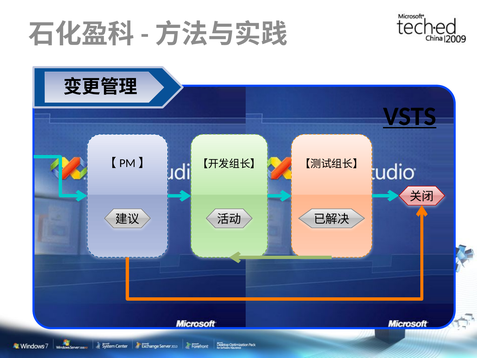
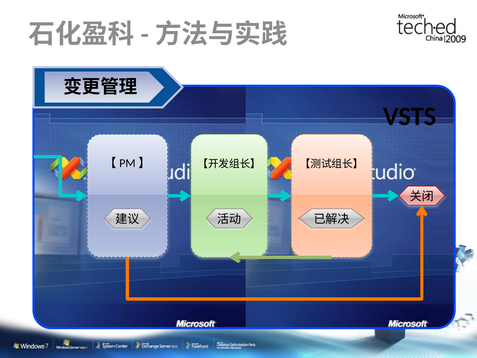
VSTS underline: present -> none (410, 116)
